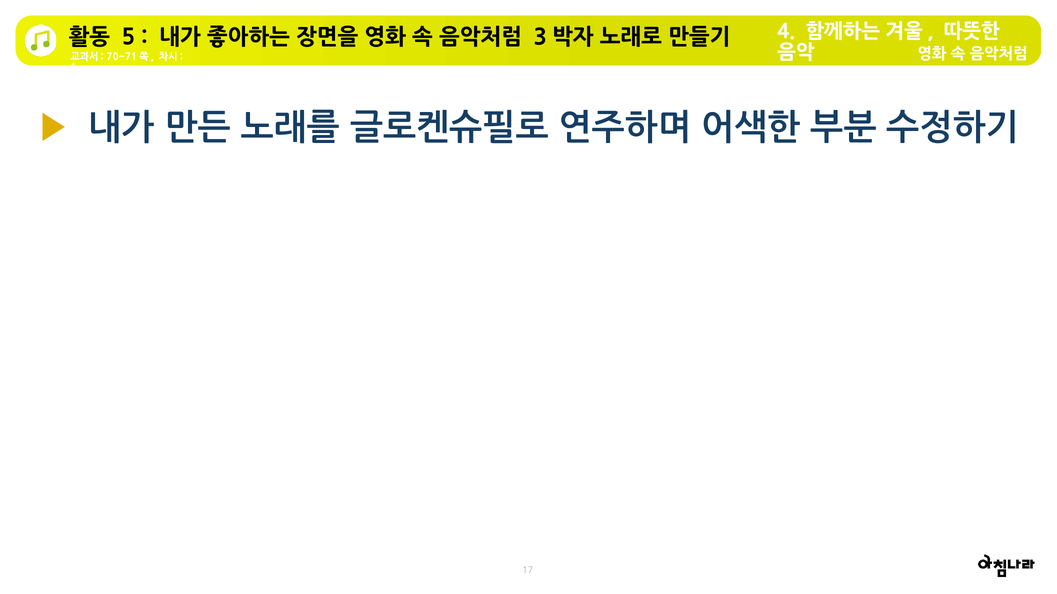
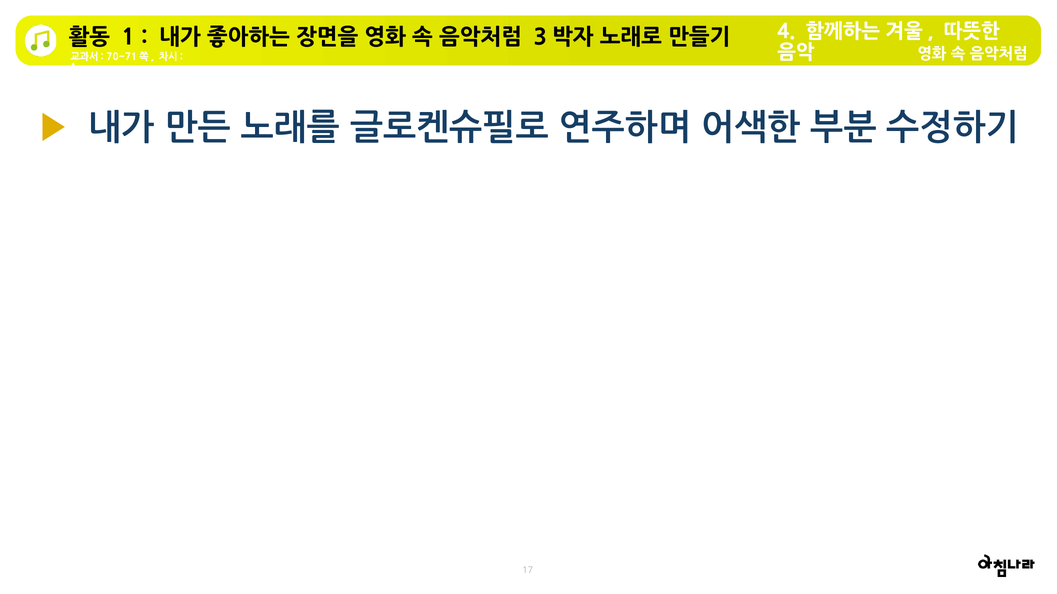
5: 5 -> 1 (128, 38)
